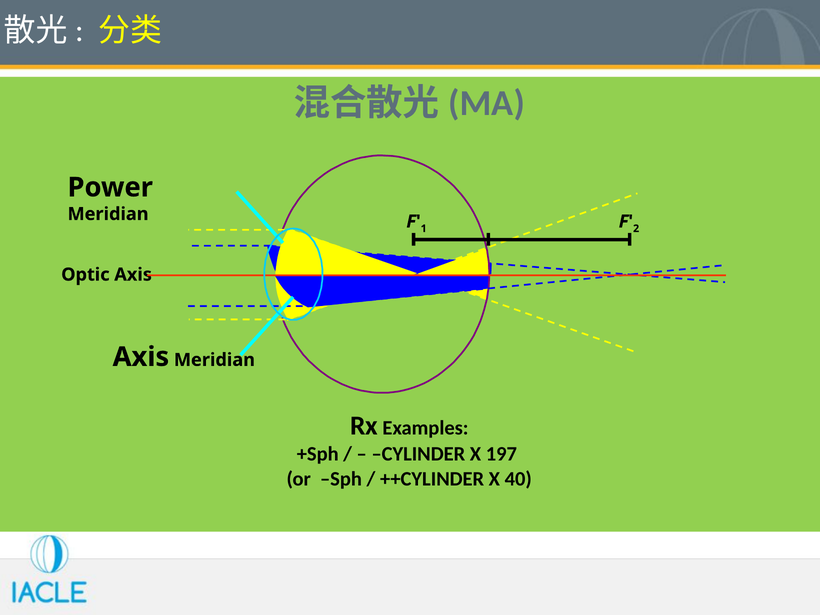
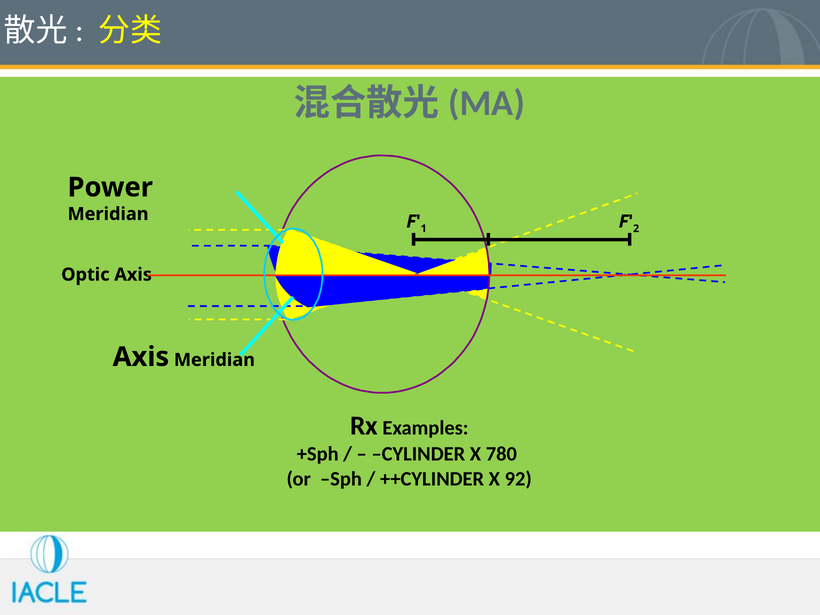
197: 197 -> 780 (501, 454)
40: 40 -> 92 (518, 479)
